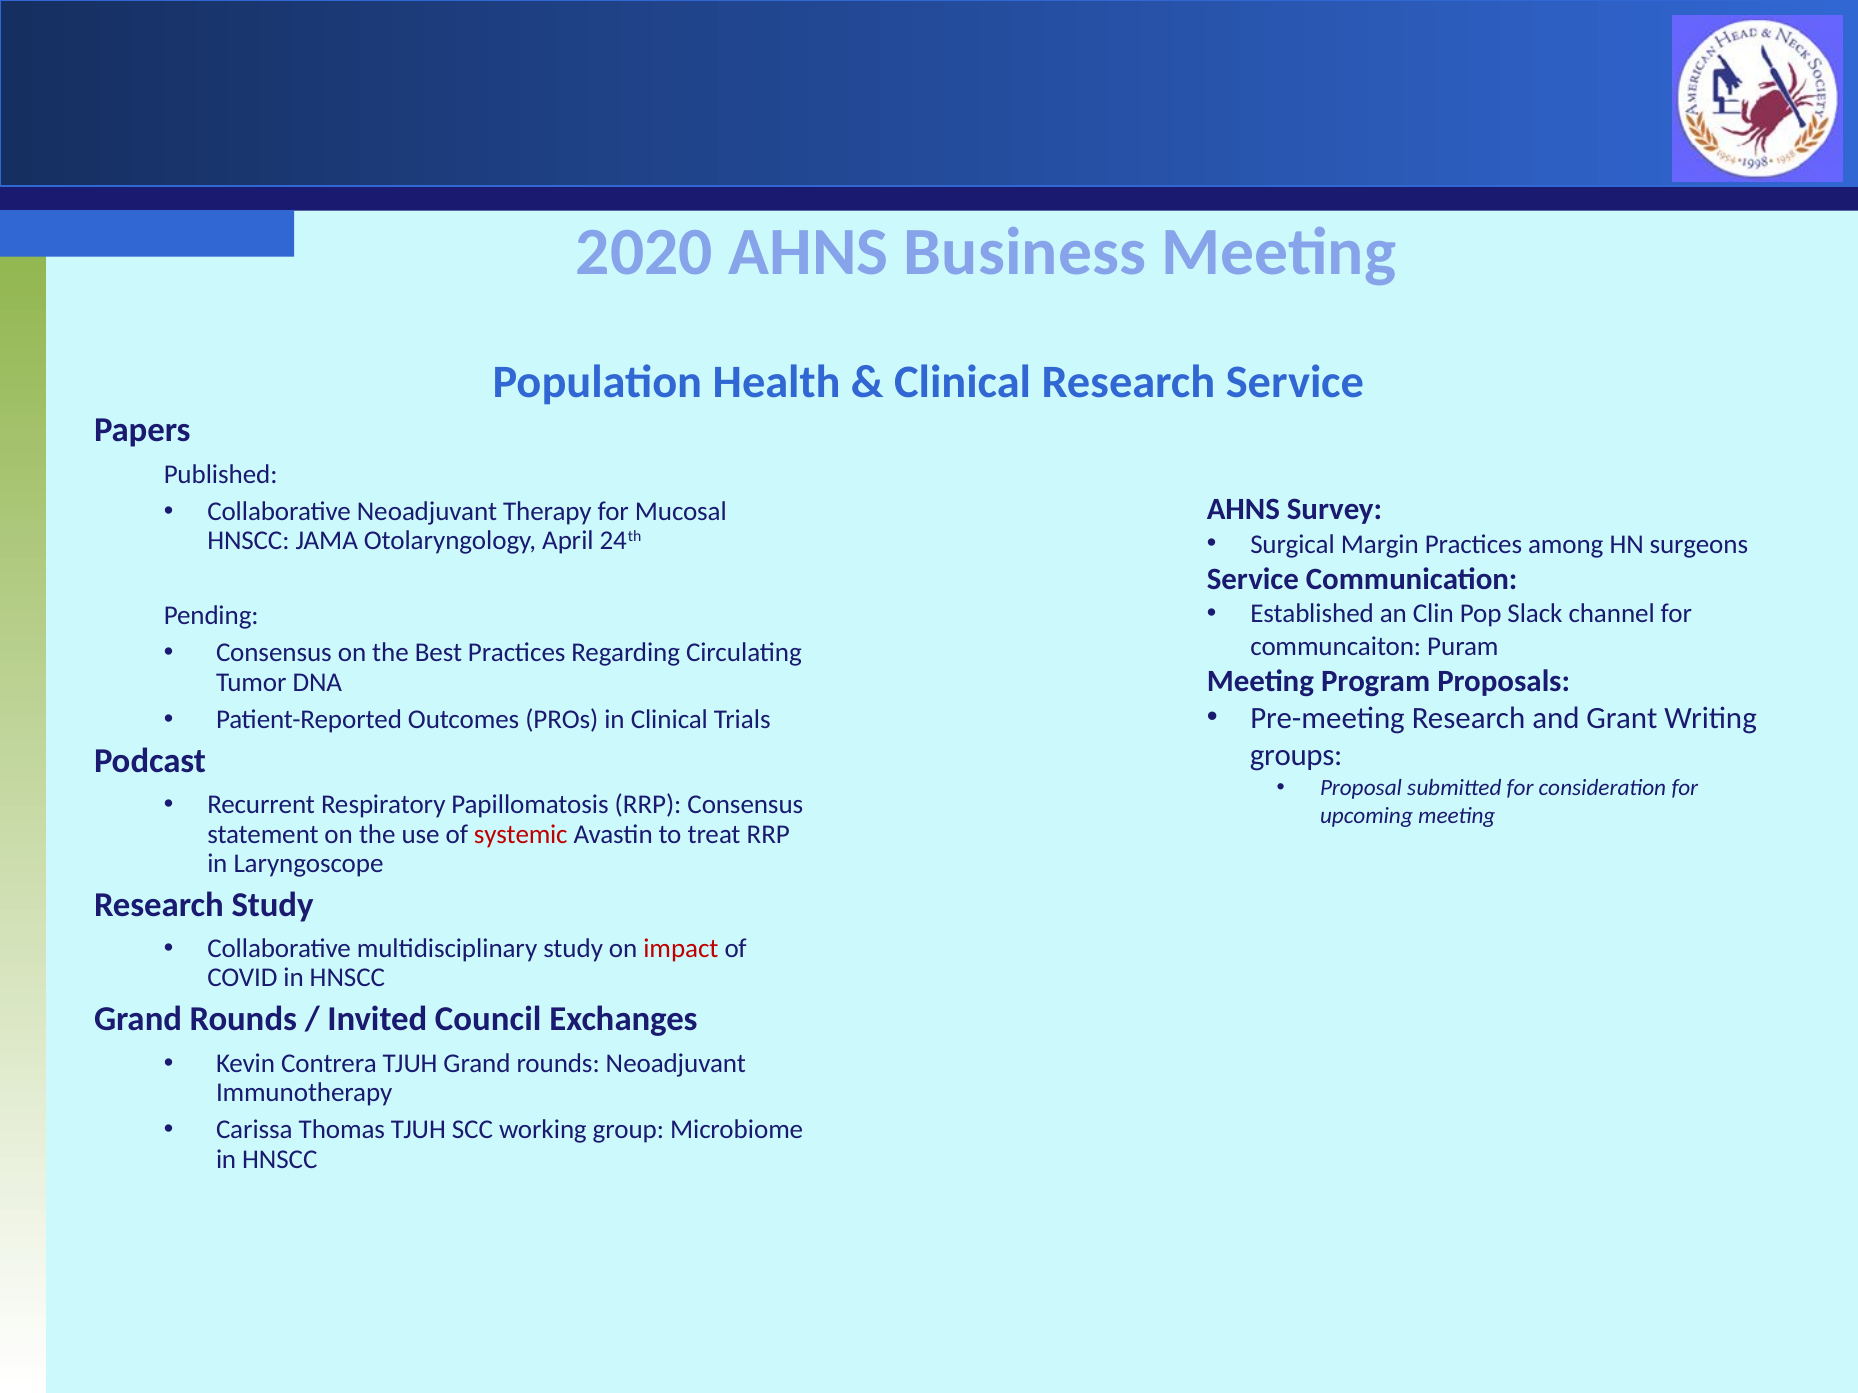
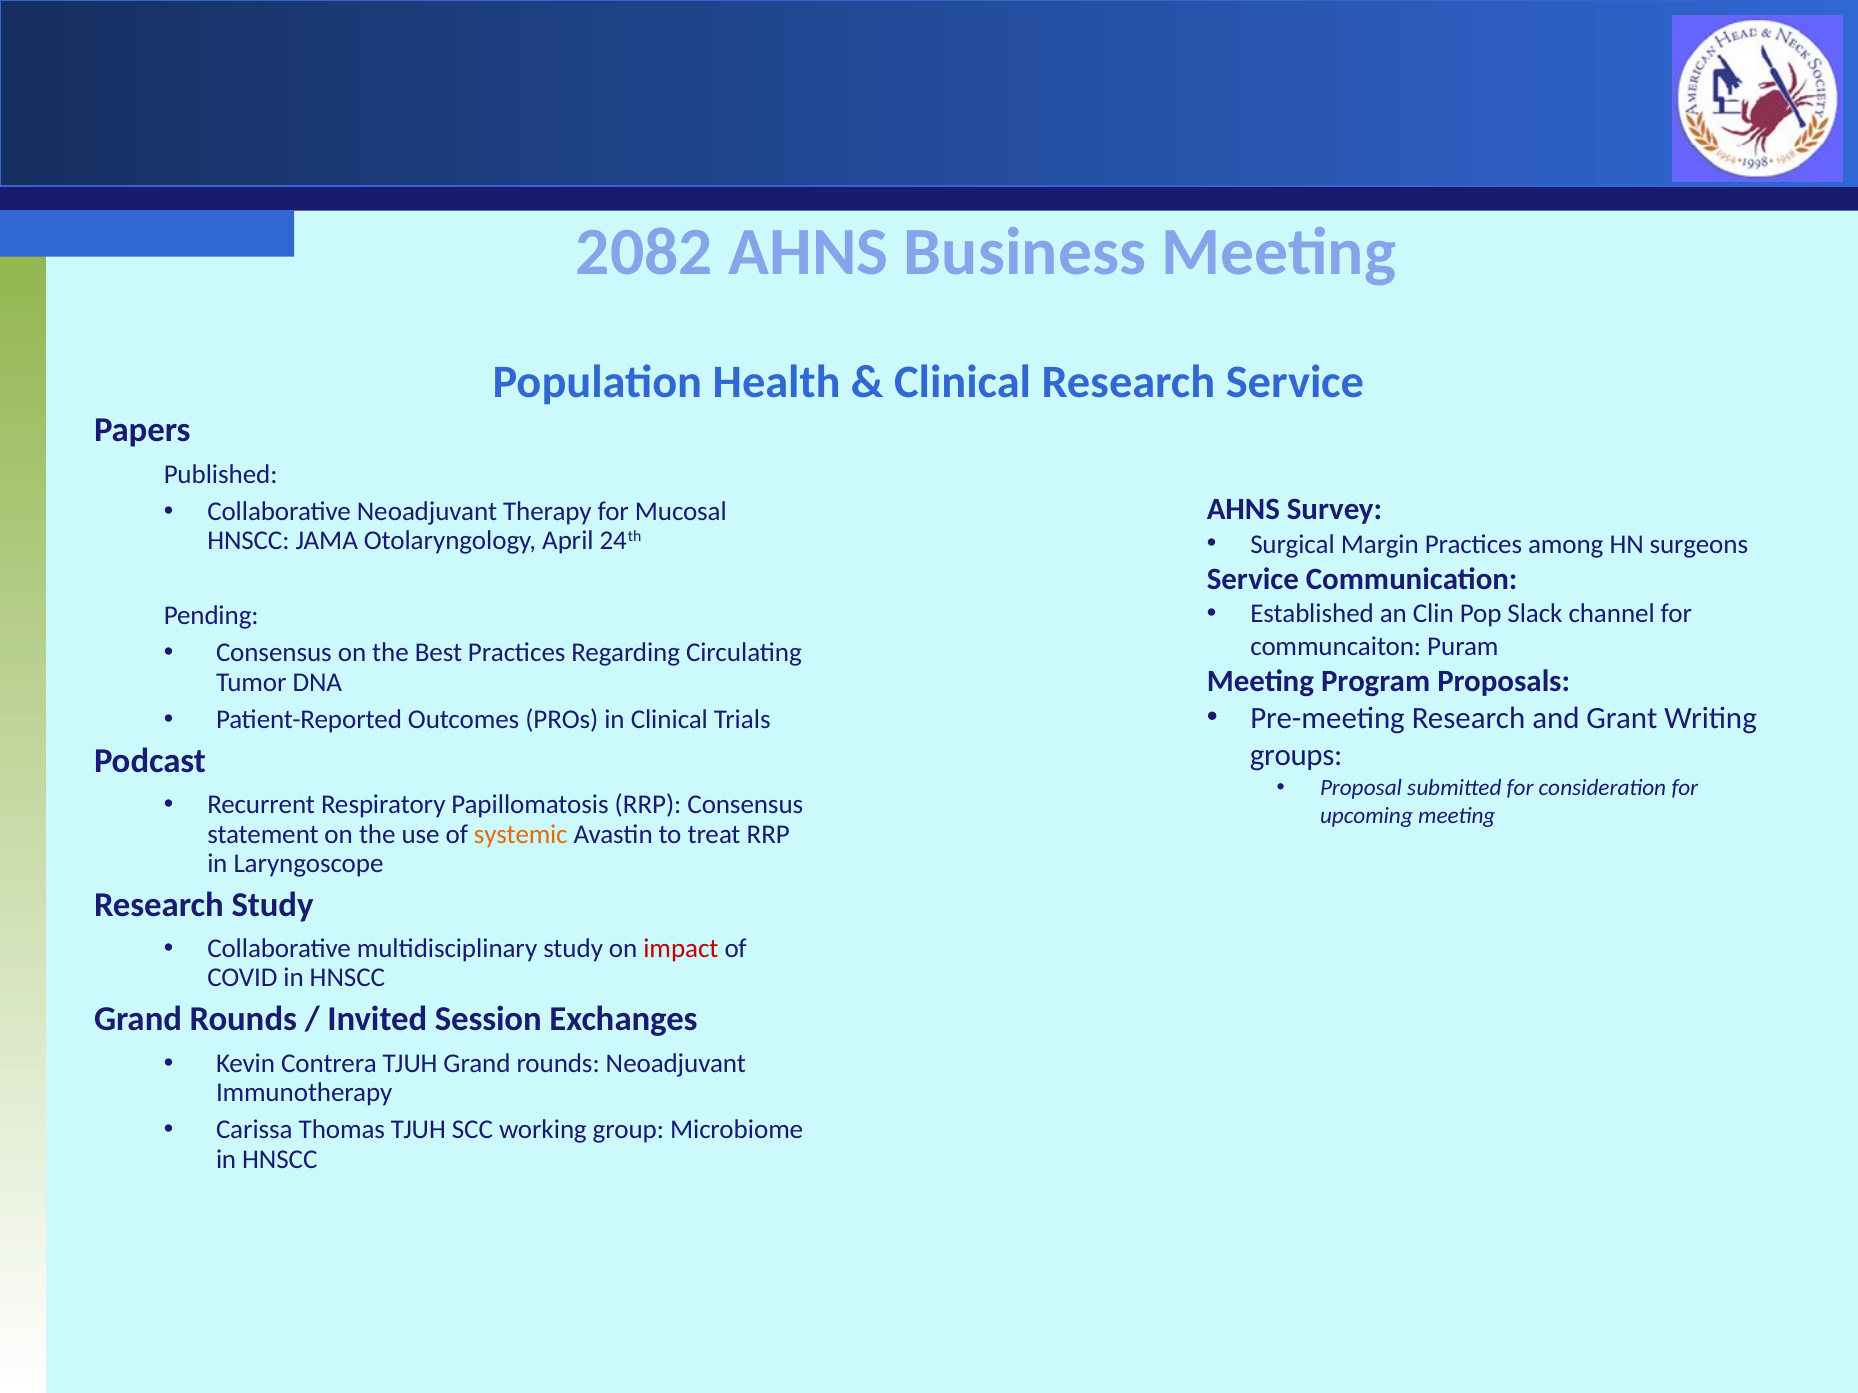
2020: 2020 -> 2082 (644, 252)
systemic colour: red -> orange (521, 834)
Council: Council -> Session (488, 1020)
